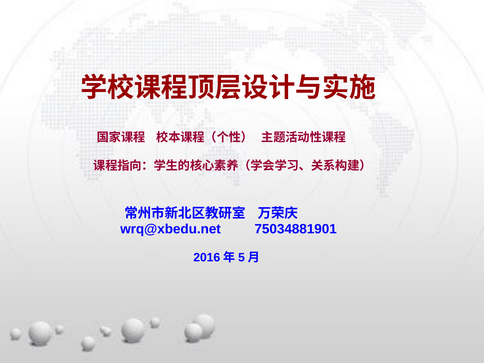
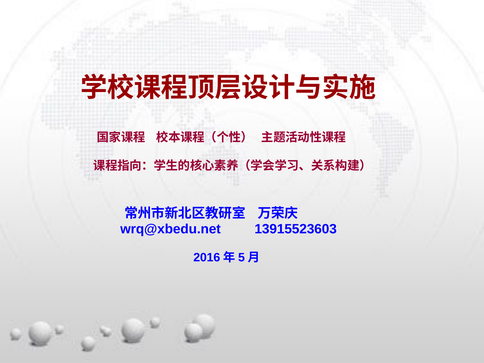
75034881901: 75034881901 -> 13915523603 (296, 229)
